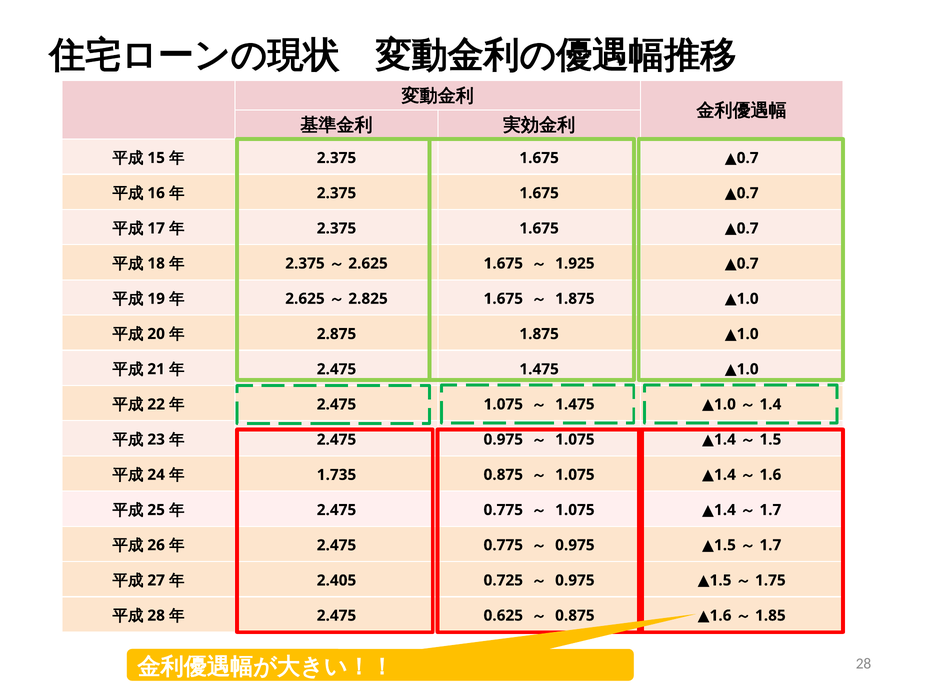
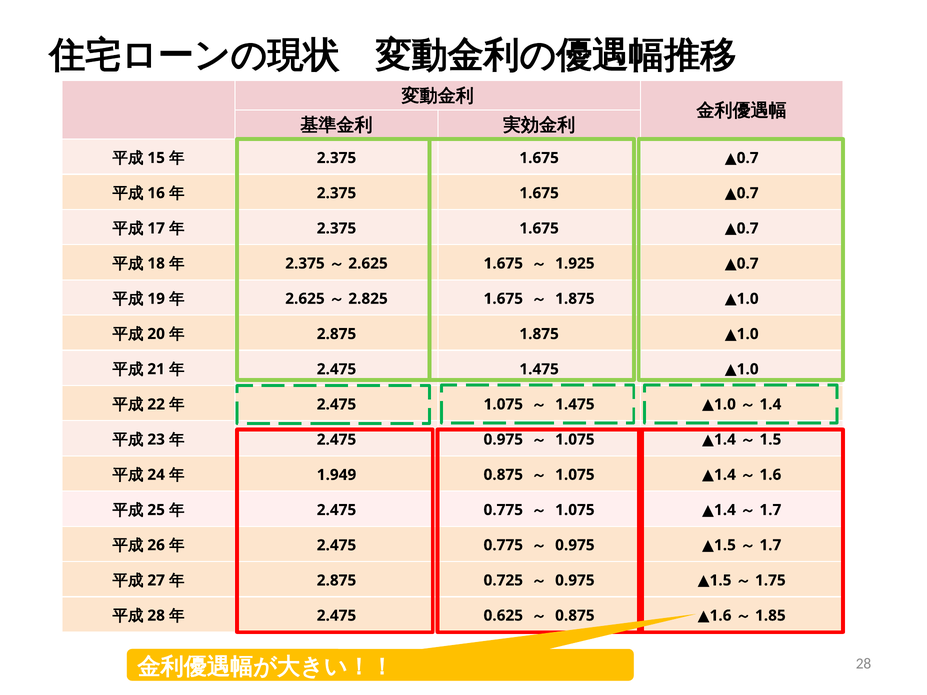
1.735: 1.735 -> 1.949 (337, 475)
2.405: 2.405 -> 2.875 (337, 581)
